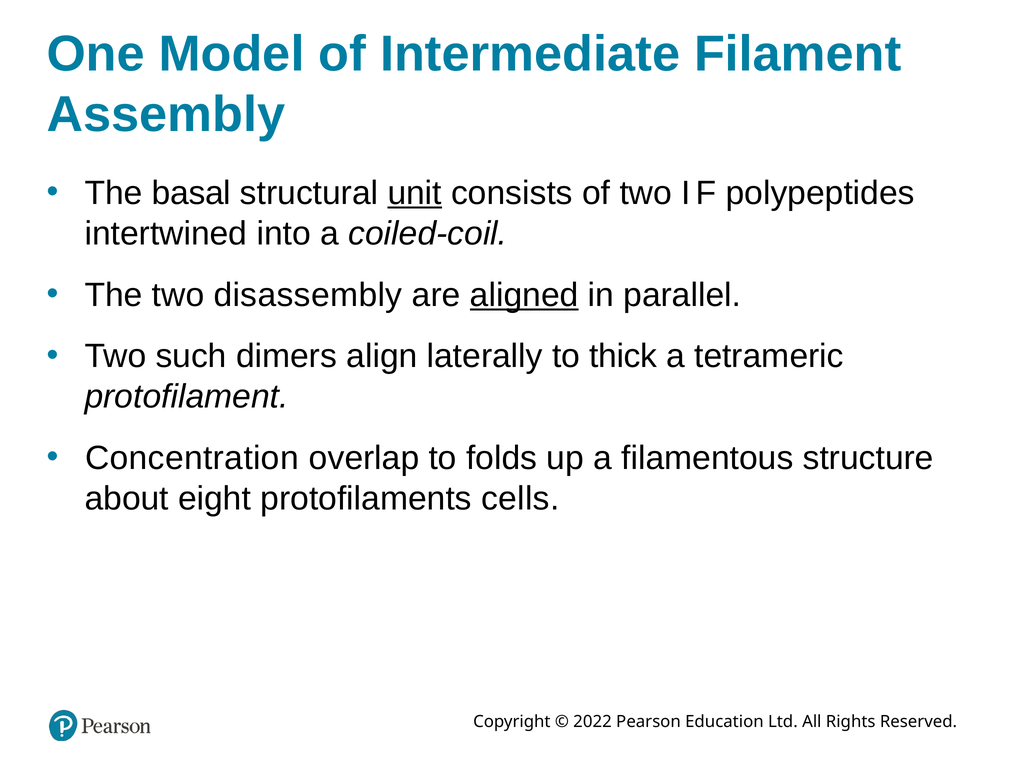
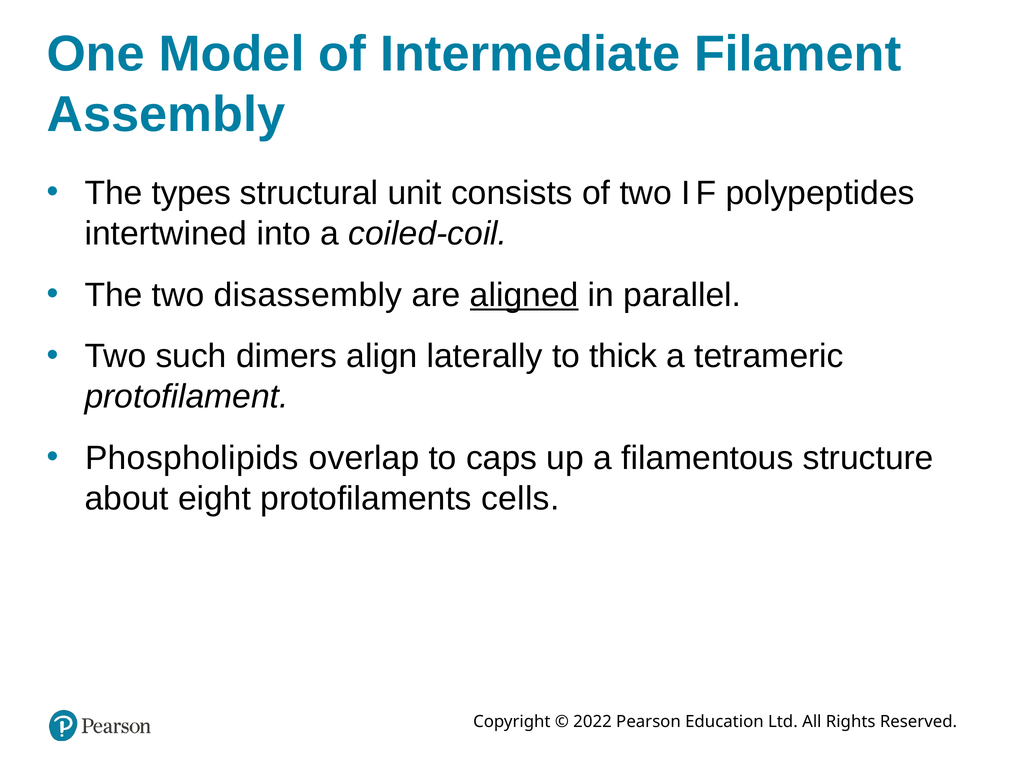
basal: basal -> types (191, 193)
unit underline: present -> none (415, 193)
Concentration: Concentration -> Phospholipids (192, 458)
folds: folds -> caps (502, 458)
